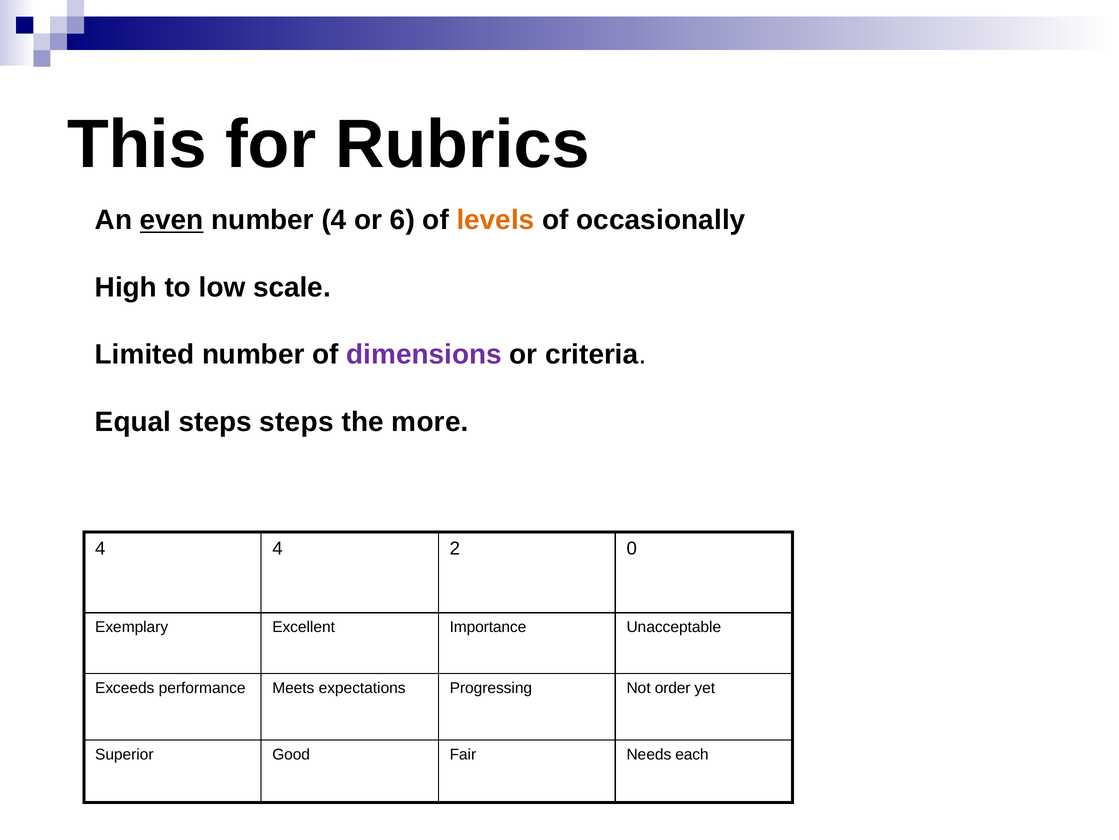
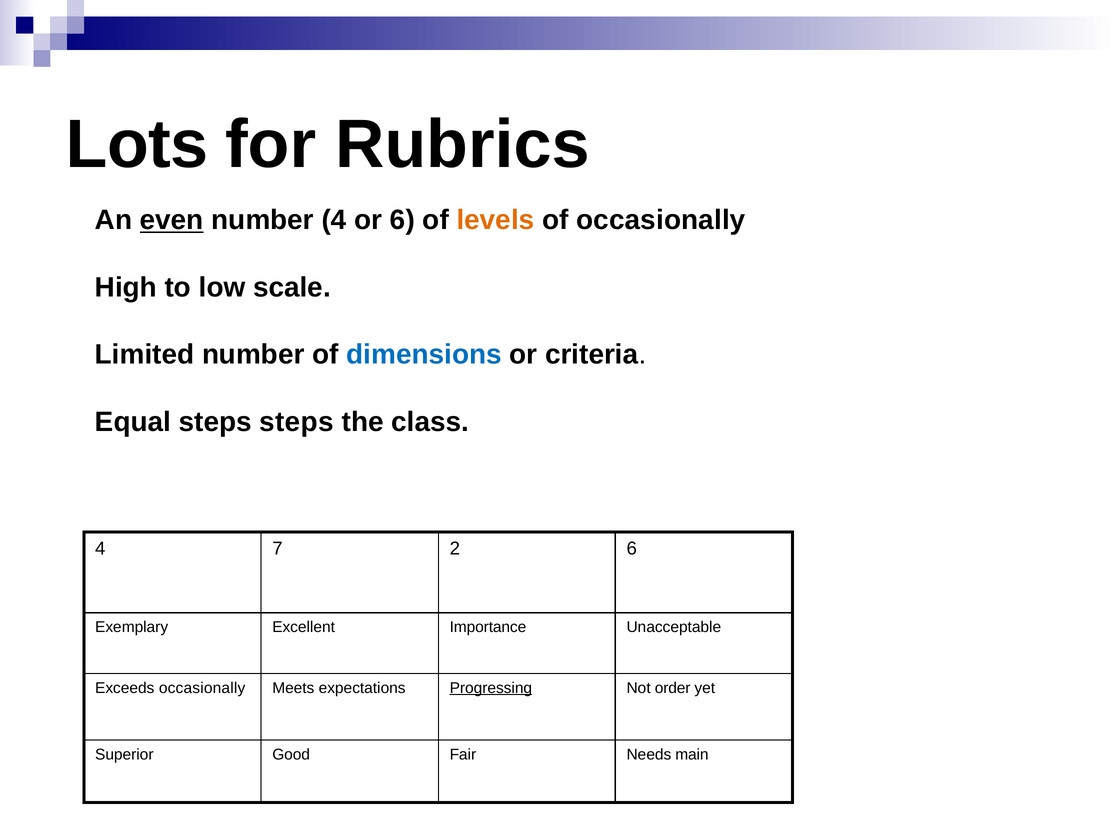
This: This -> Lots (137, 145)
dimensions colour: purple -> blue (424, 354)
more: more -> class (430, 421)
4 4: 4 -> 7 (277, 548)
2 0: 0 -> 6 (632, 548)
Exceeds performance: performance -> occasionally (202, 687)
Progressing underline: none -> present (491, 687)
each: each -> main (692, 754)
